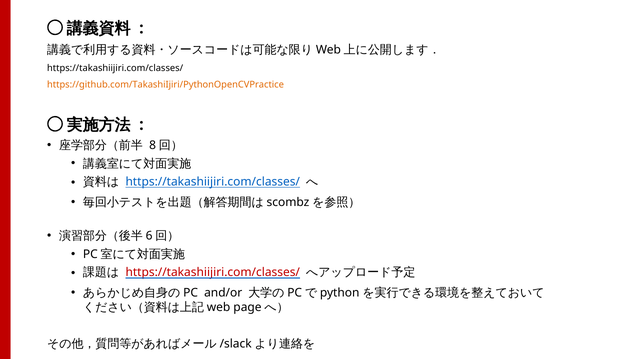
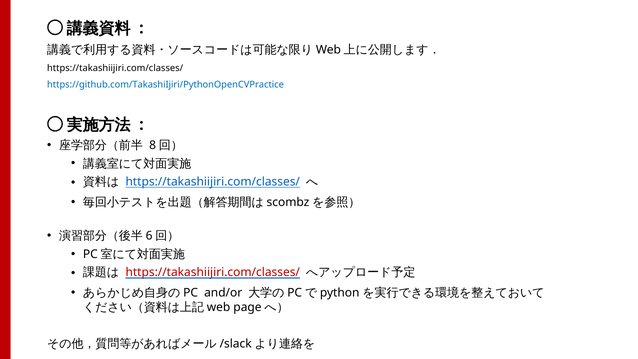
https://github.com/TakashiIjiri/PythonOpenCVPractice colour: orange -> blue (166, 85)
